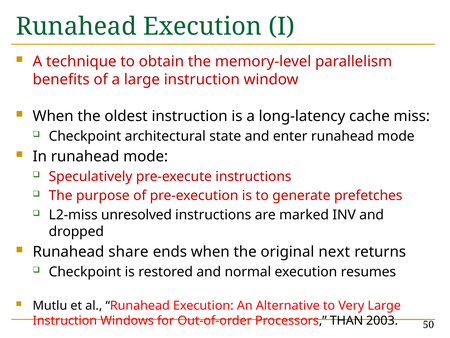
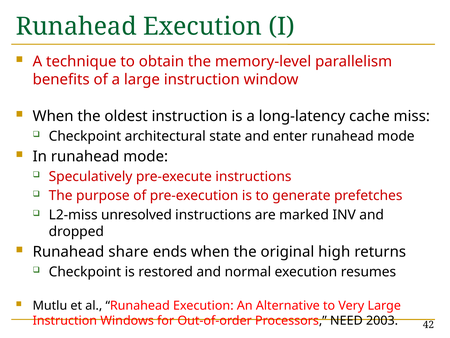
next: next -> high (334, 252)
THAN: THAN -> NEED (346, 320)
50: 50 -> 42 (428, 324)
